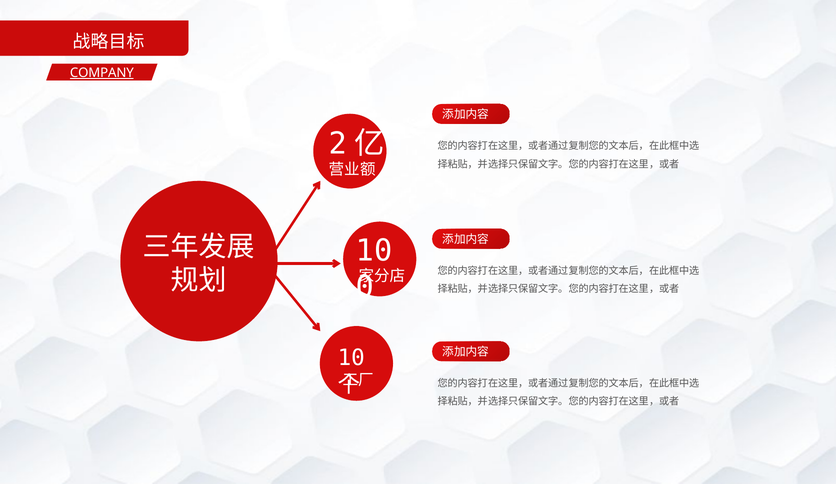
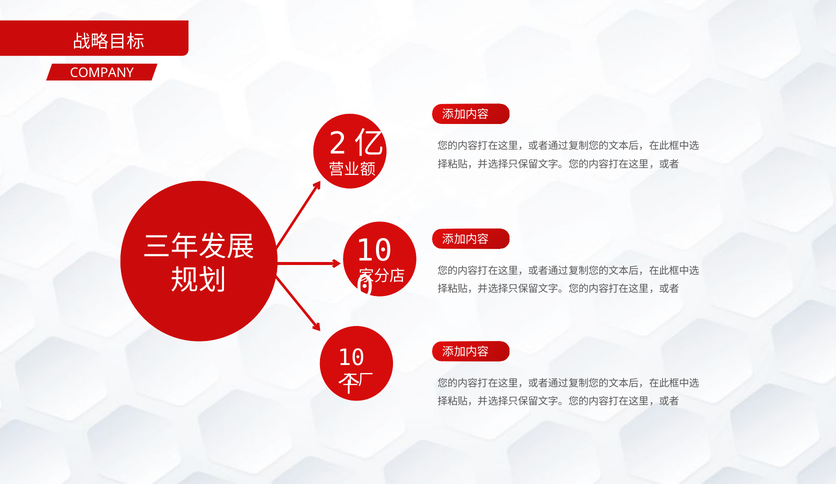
COMPANY underline: present -> none (102, 73)
